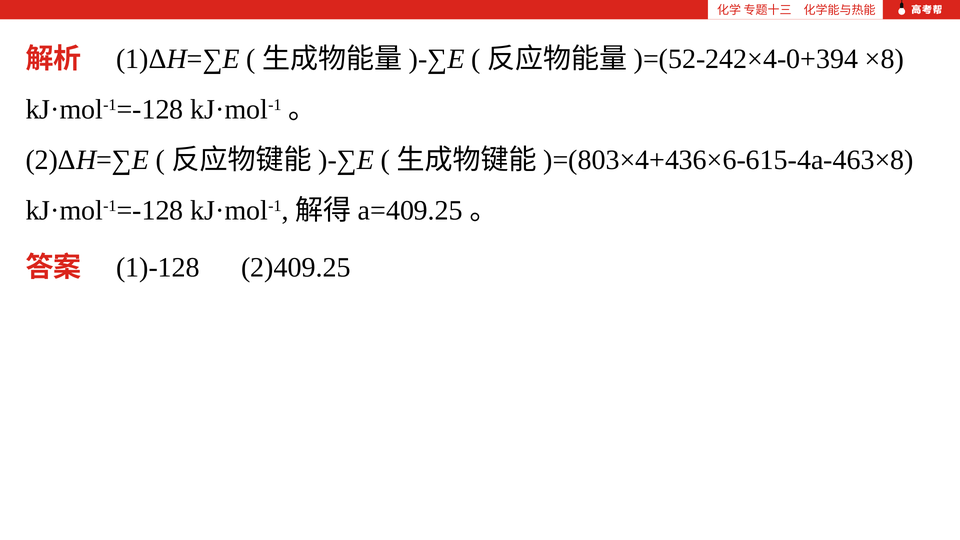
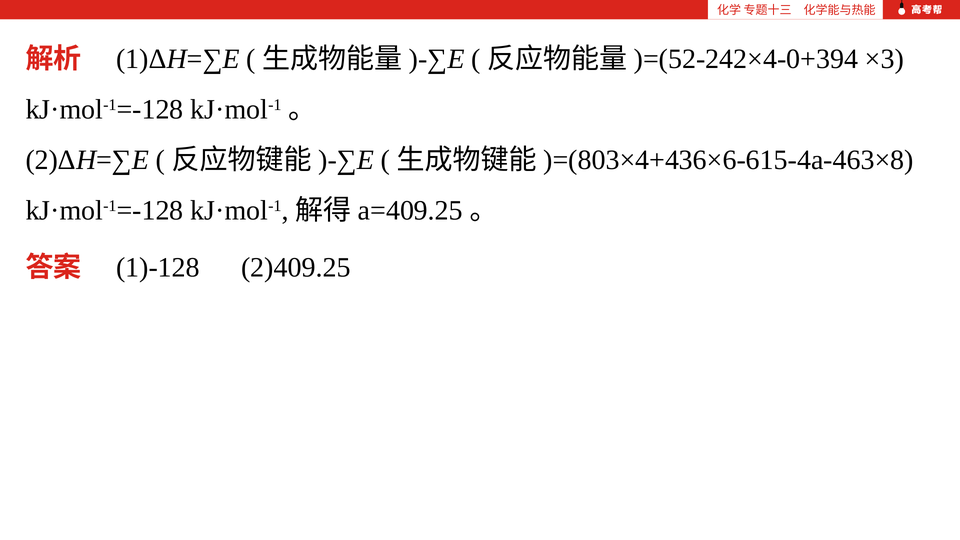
×8: ×8 -> ×3 (884, 59)
